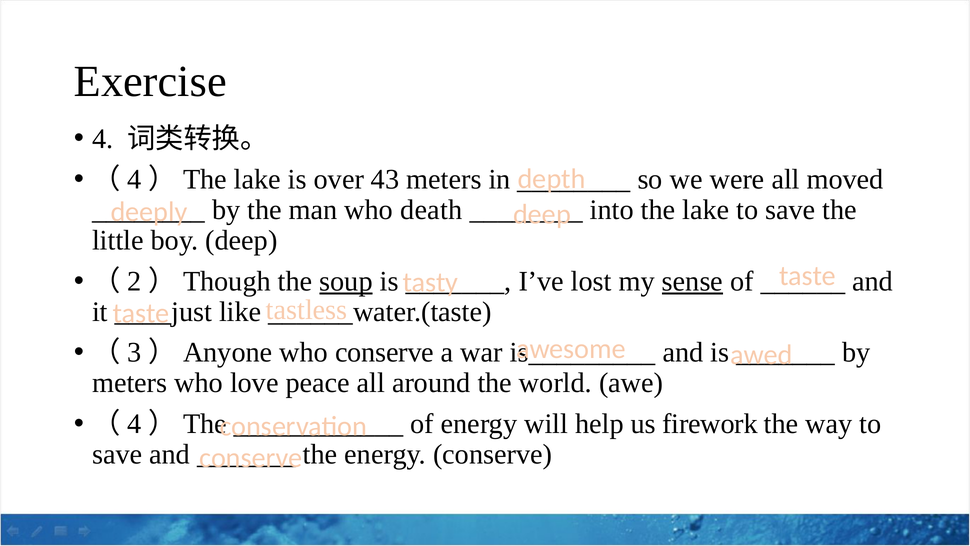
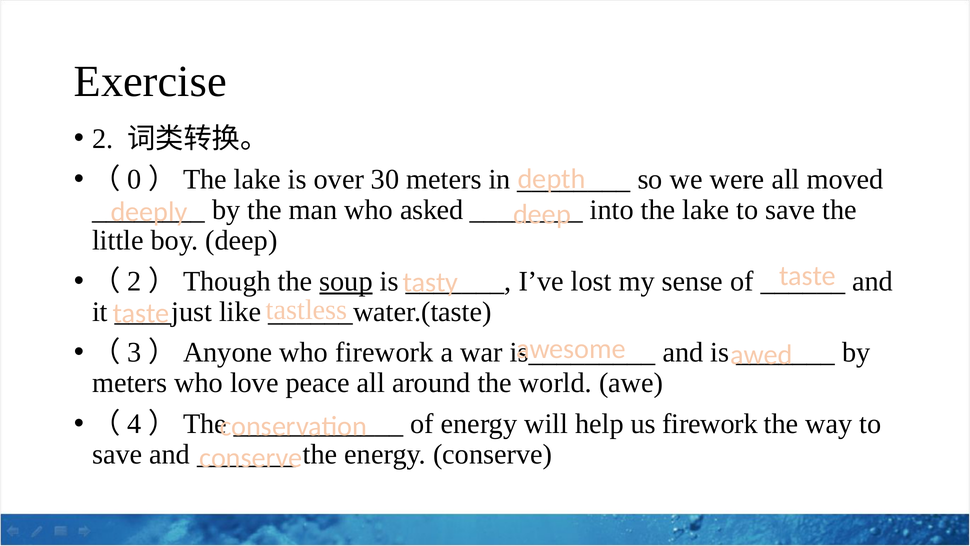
4: 4 -> 2 (103, 139)
4: 4 -> 0 (134, 179)
43: 43 -> 30 (385, 179)
death: death -> asked (432, 210)
sense underline: present -> none (692, 281)
who conserve: conserve -> firework (384, 352)
